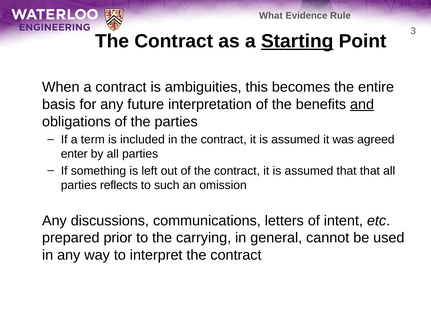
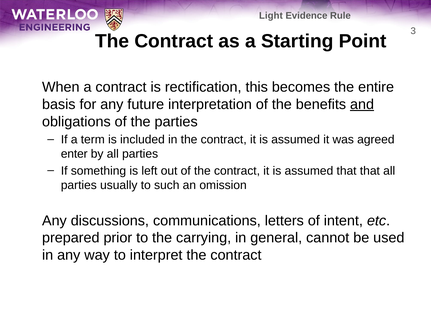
What: What -> Light (271, 16)
Starting underline: present -> none (297, 41)
ambiguities: ambiguities -> rectification (203, 87)
reflects: reflects -> usually (119, 185)
